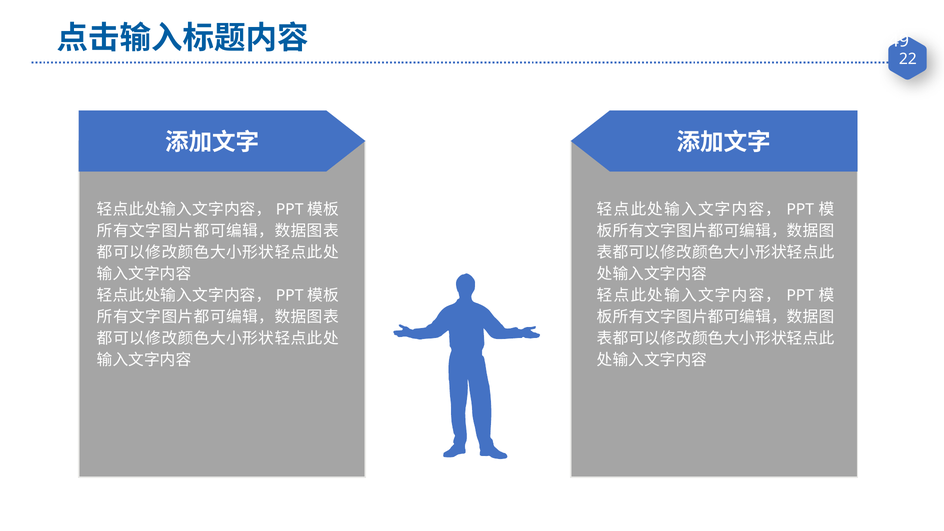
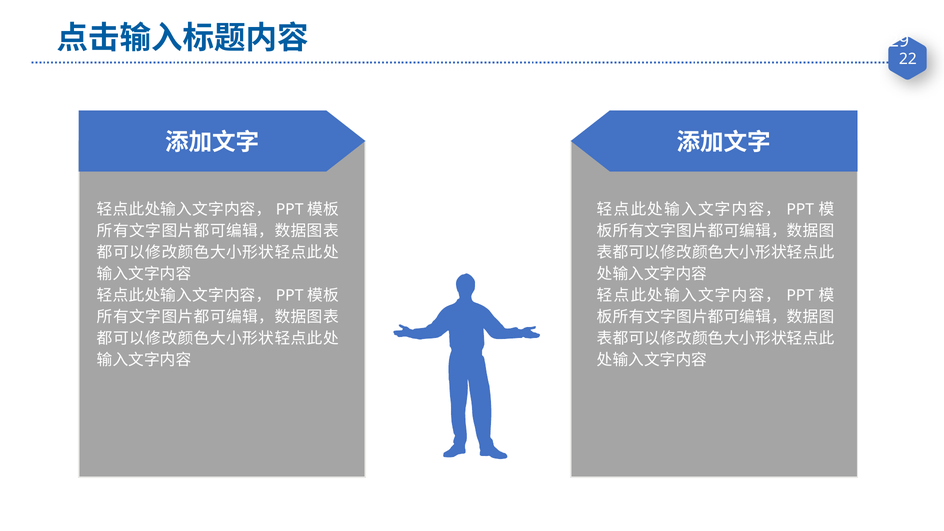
49: 49 -> 29 (899, 41)
